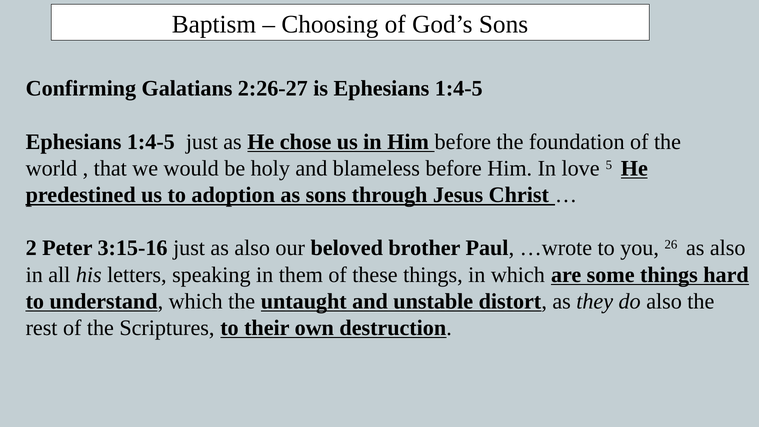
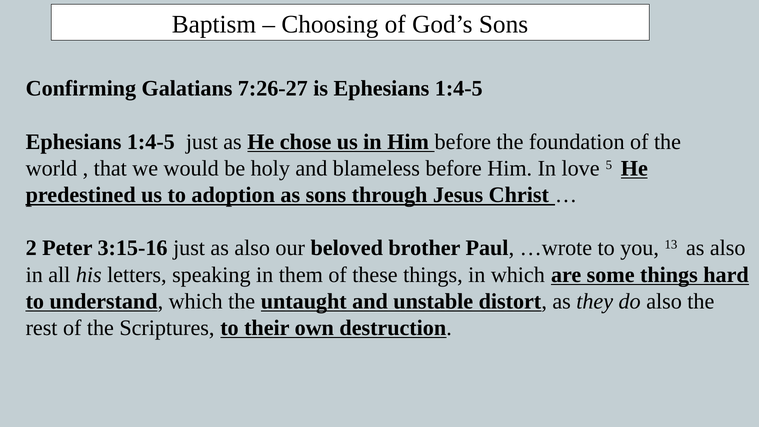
2:26-27: 2:26-27 -> 7:26-27 (273, 89)
26: 26 -> 13 (671, 245)
